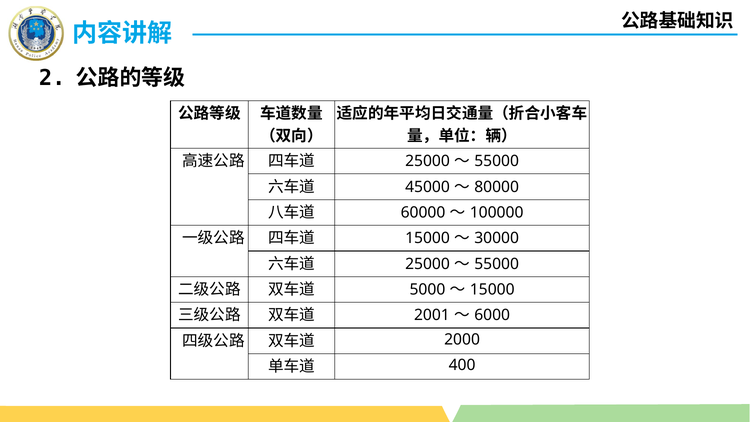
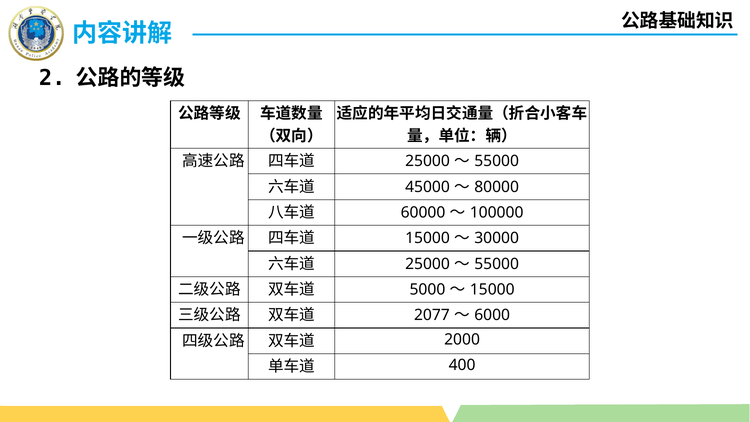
2001: 2001 -> 2077 (432, 315)
